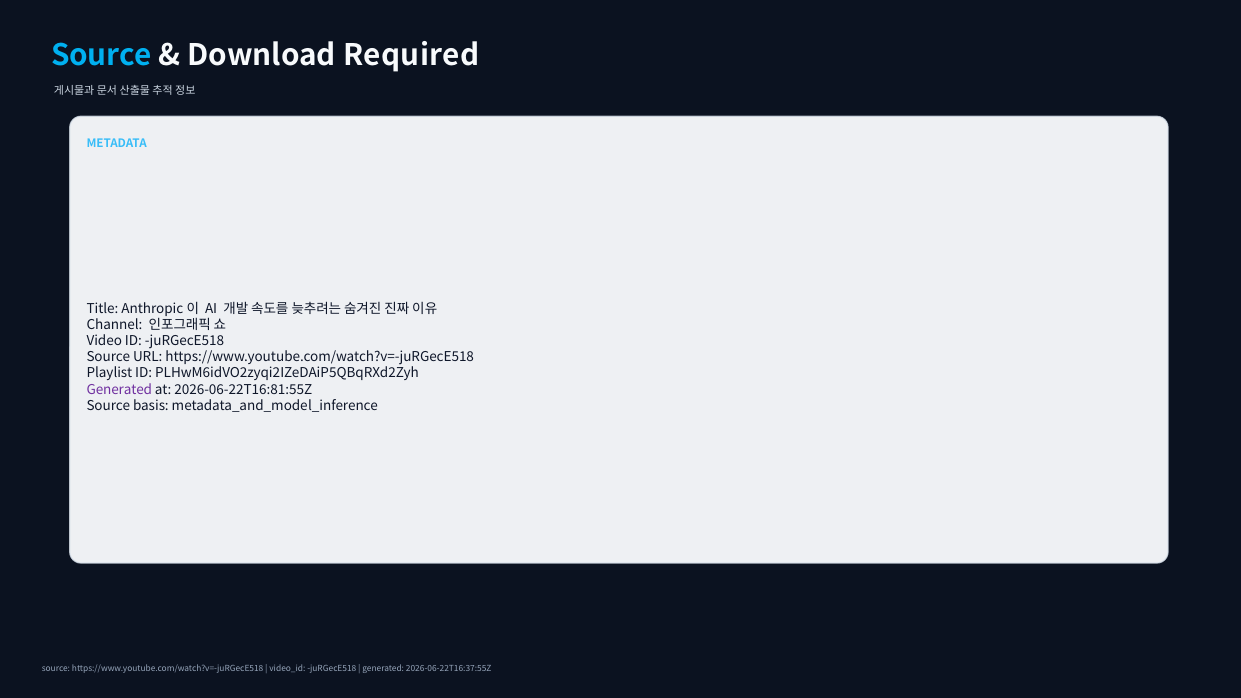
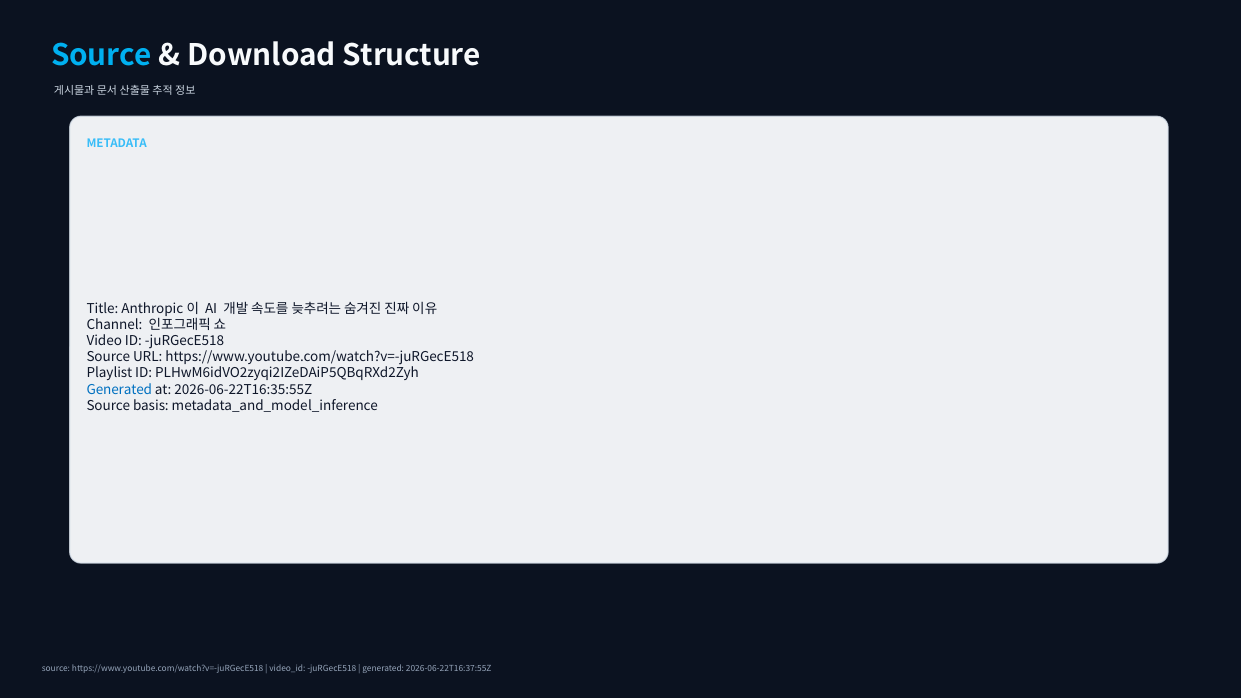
Required: Required -> Structure (412, 56)
Generated colour: purple -> blue (119, 390)
2026-06-22T16:81:55Z: 2026-06-22T16:81:55Z -> 2026-06-22T16:35:55Z (243, 390)
